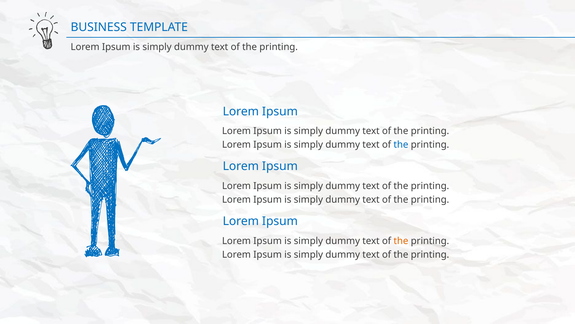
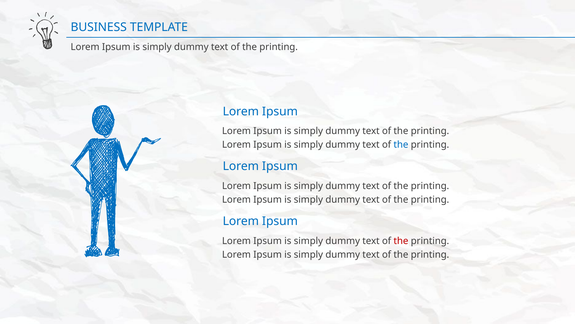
the colour: orange -> red (401, 240)
